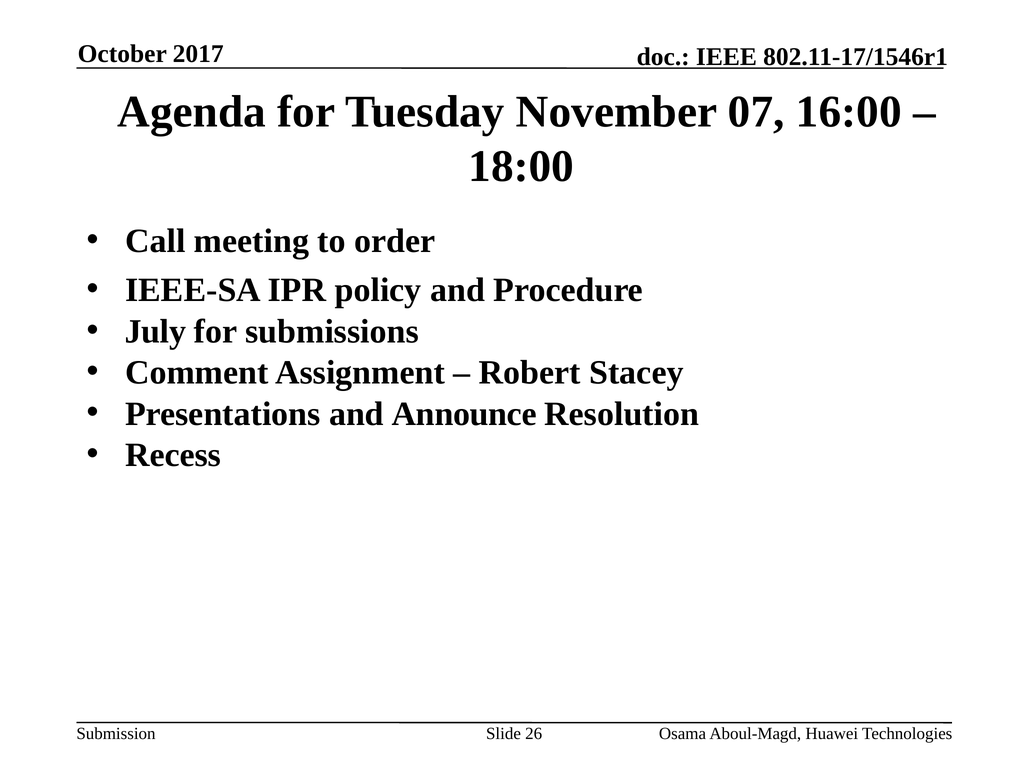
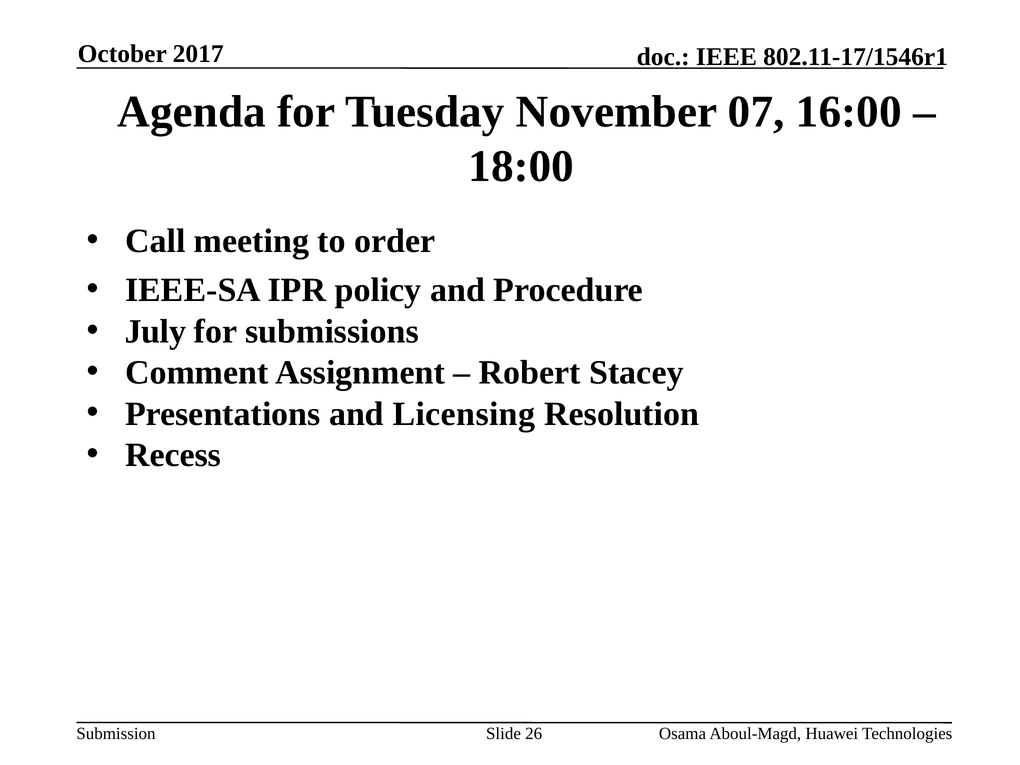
Announce: Announce -> Licensing (464, 414)
